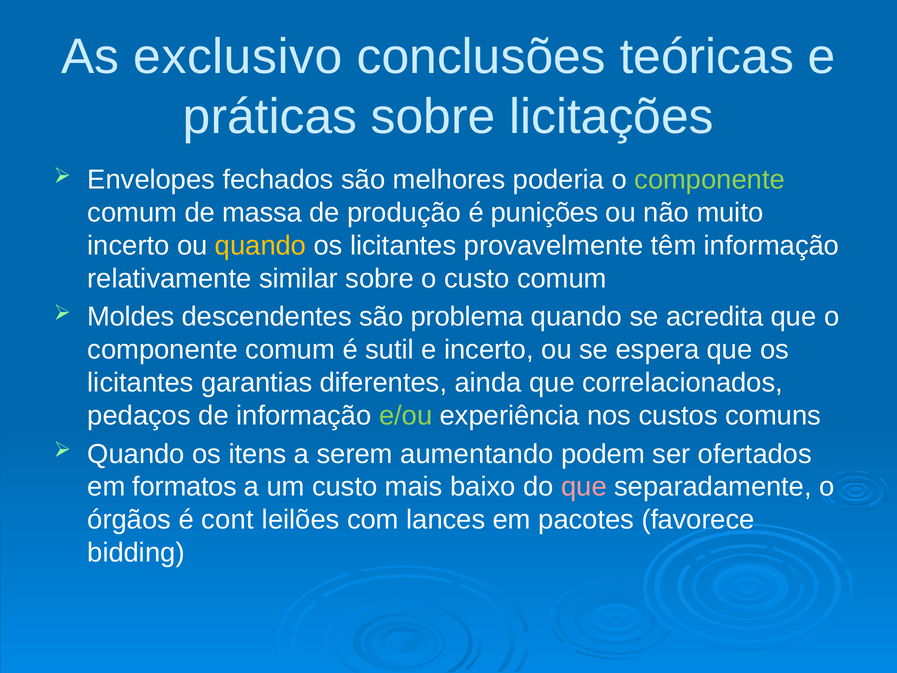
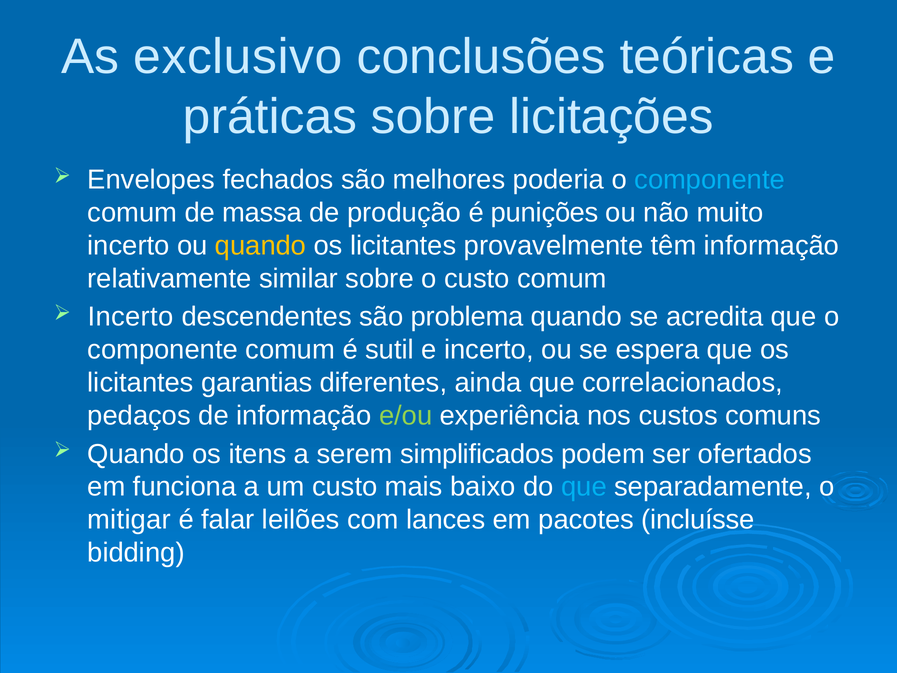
componente colour: light green -> light blue (710, 180)
Moldes: Moldes -> Incerto (131, 317)
aumentando: aumentando -> simplificados (477, 454)
formatos: formatos -> funciona (185, 487)
que colour: pink -> light blue (584, 487)
órgãos: órgãos -> mitigar (129, 520)
cont: cont -> falar (228, 520)
favorece: favorece -> incluísse (698, 520)
